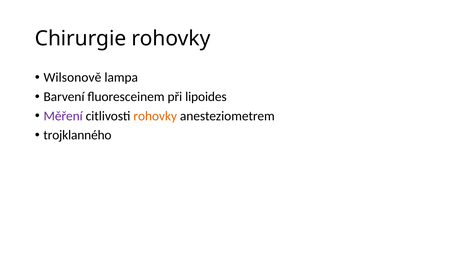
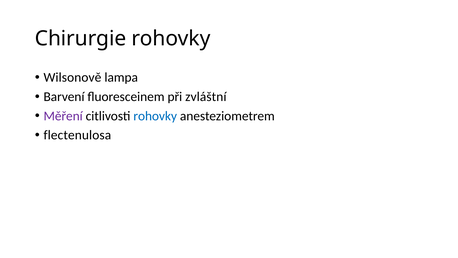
lipoides: lipoides -> zvláštní (206, 97)
rohovky colour: orange -> blue (155, 116)
trojklanného: trojklanného -> flectenulosa (77, 135)
